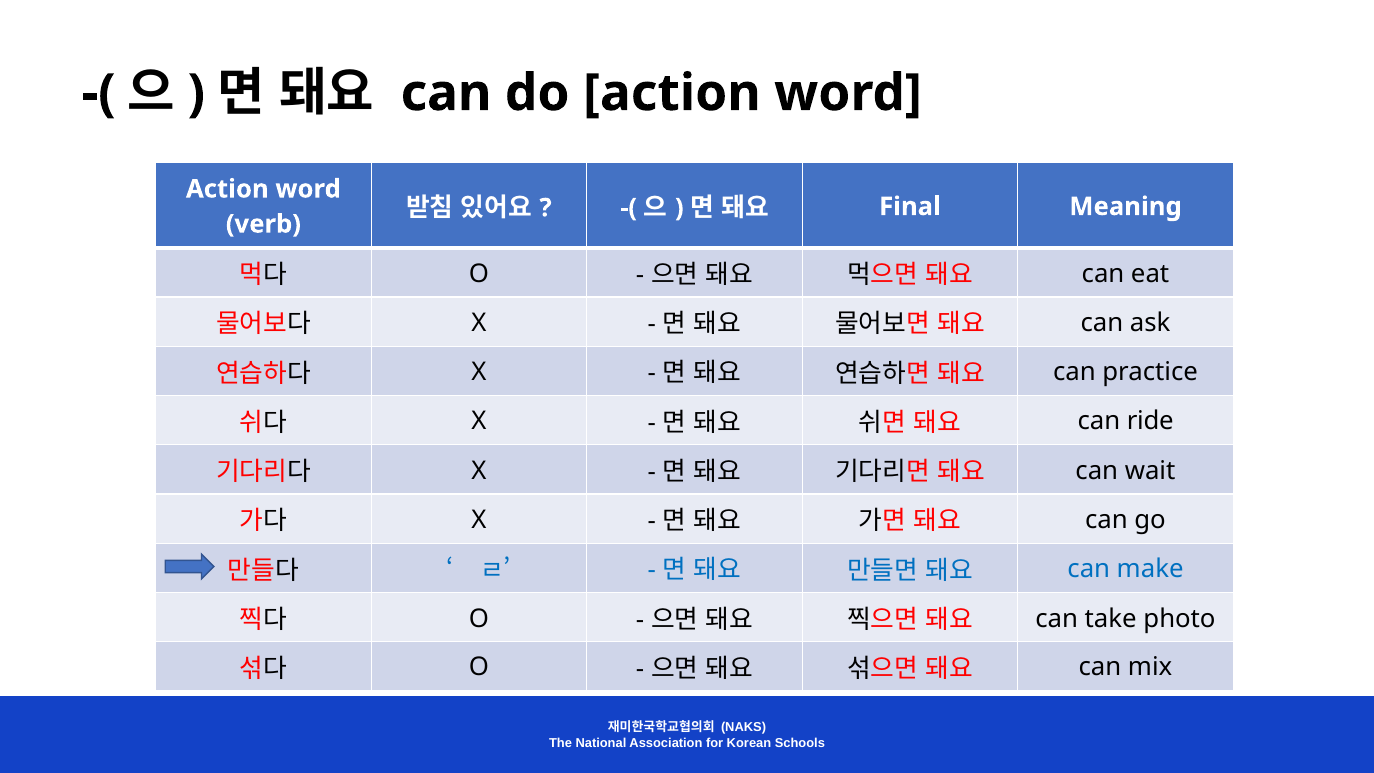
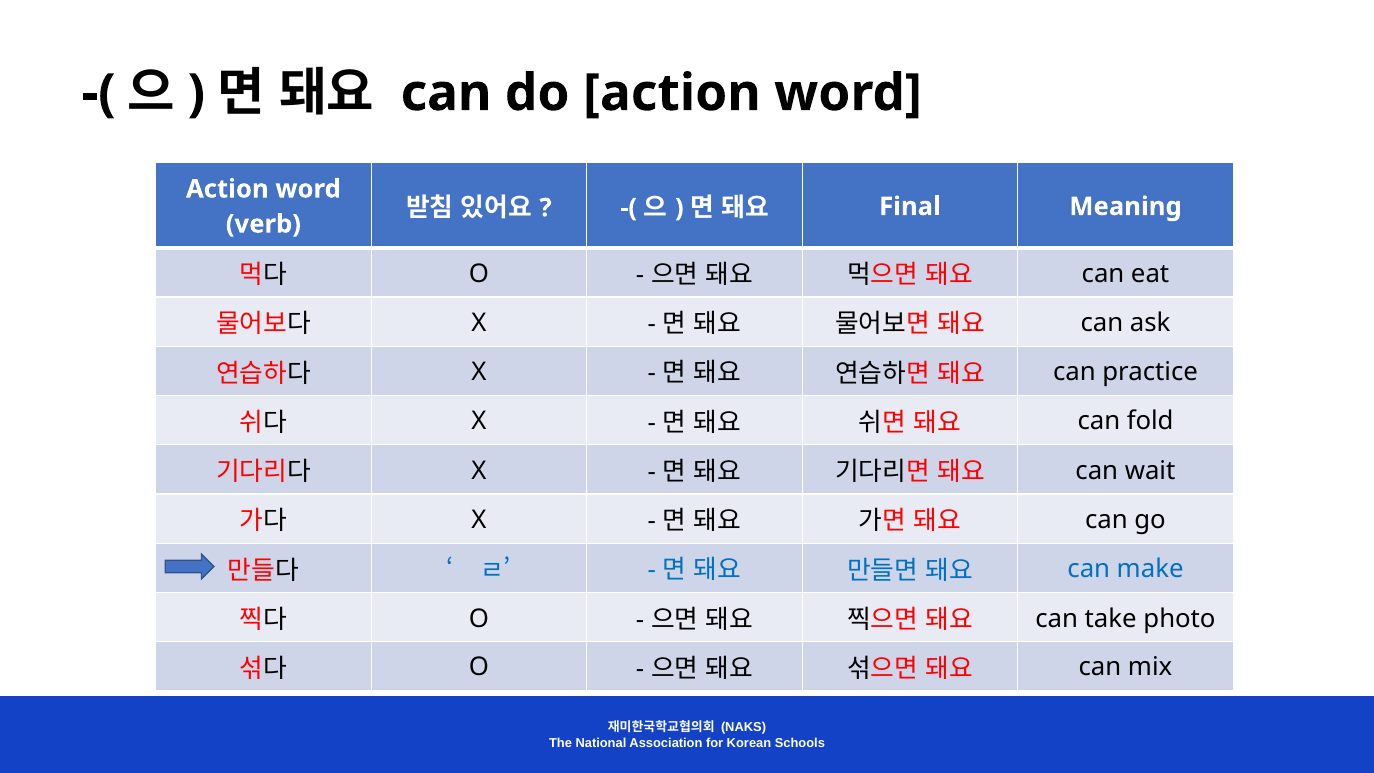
ride: ride -> fold (1150, 421)
